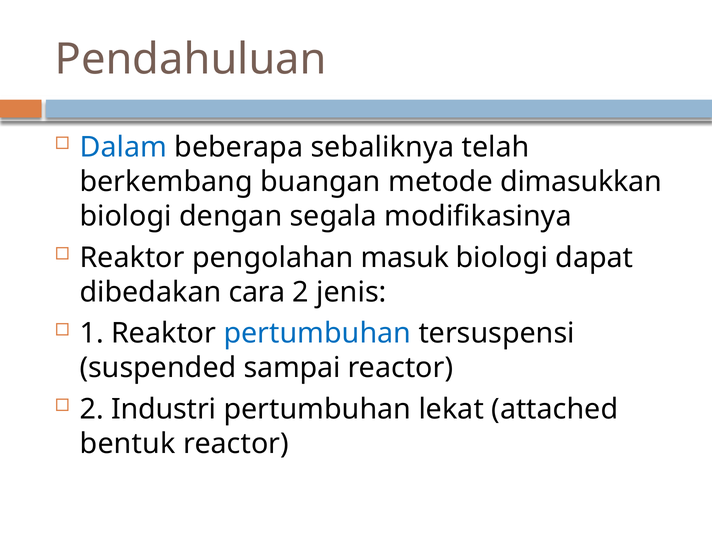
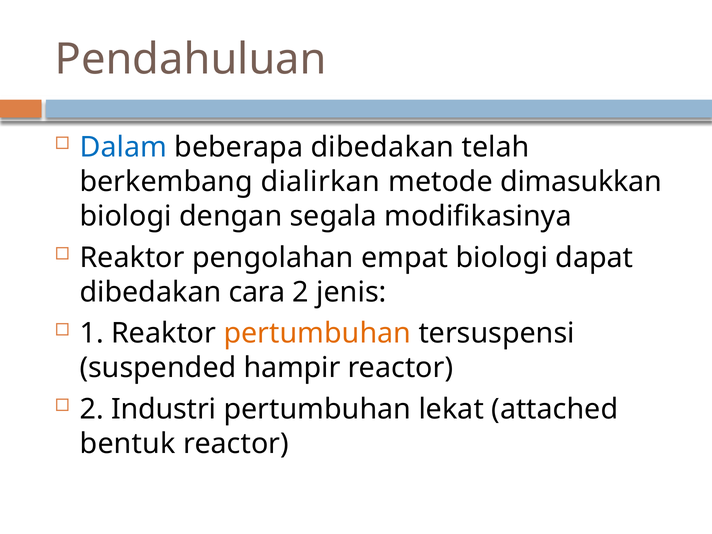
beberapa sebaliknya: sebaliknya -> dibedakan (382, 147)
buangan: buangan -> dialirkan (320, 182)
masuk: masuk -> empat (405, 258)
pertumbuhan colour: blue -> orange (317, 333)
sampai: sampai -> hampir (292, 368)
